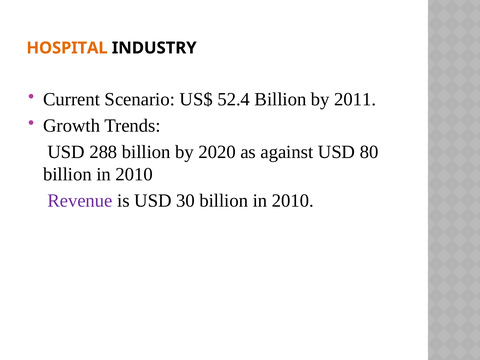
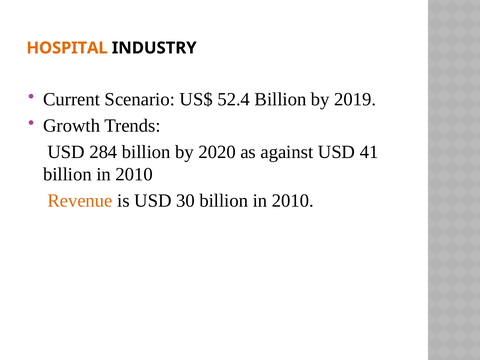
2011: 2011 -> 2019 (355, 99)
288: 288 -> 284 (103, 152)
80: 80 -> 41 (369, 152)
Revenue colour: purple -> orange (80, 201)
